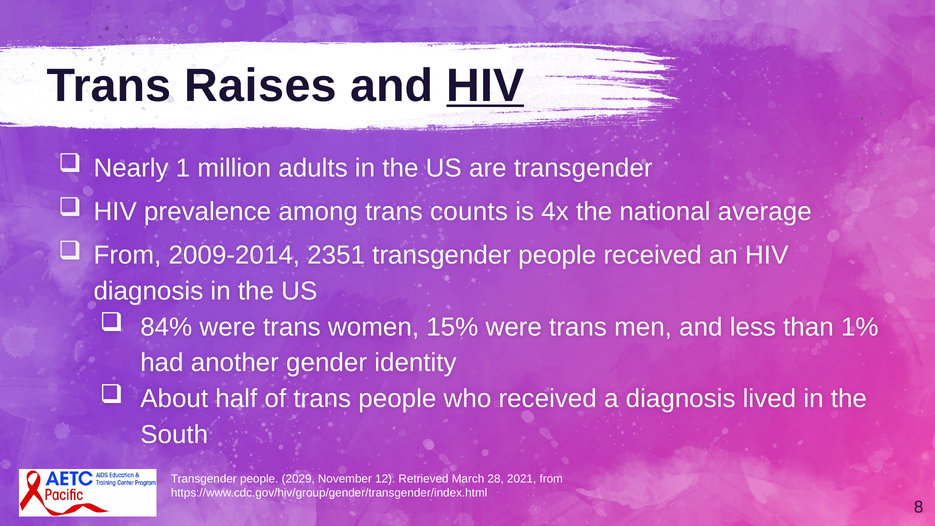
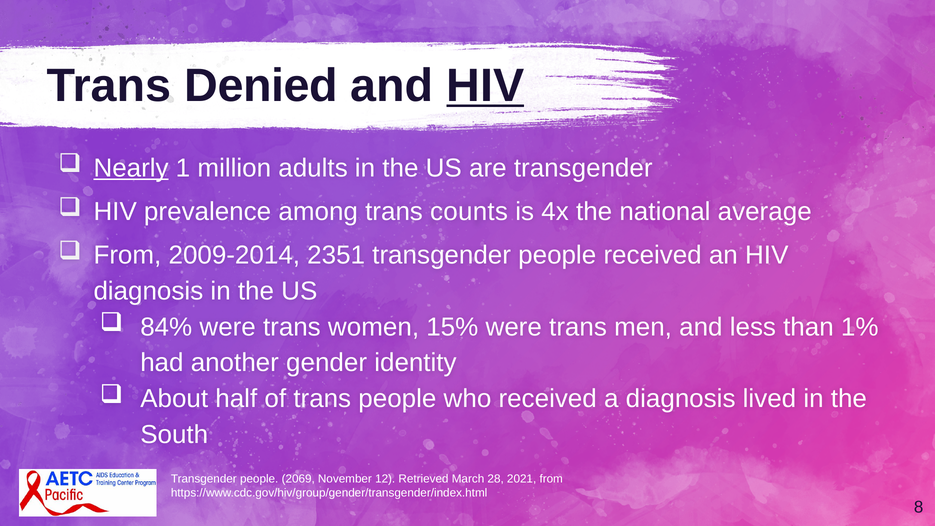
Raises: Raises -> Denied (261, 86)
Nearly underline: none -> present (131, 168)
2029: 2029 -> 2069 (298, 479)
